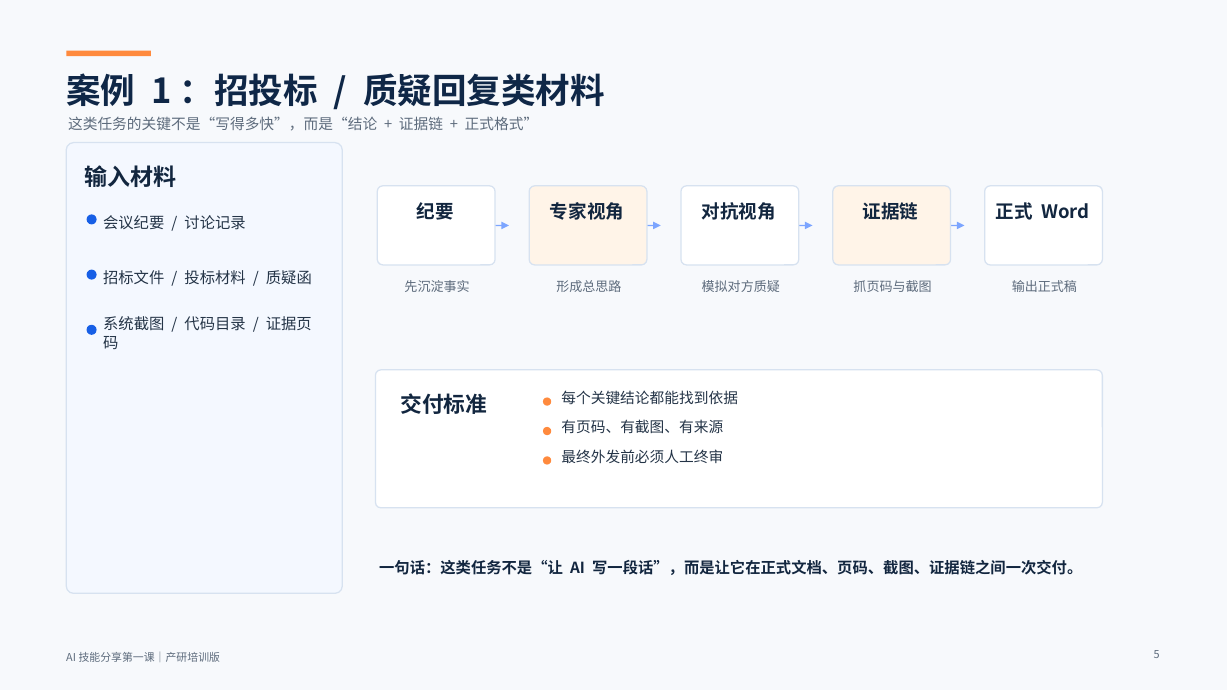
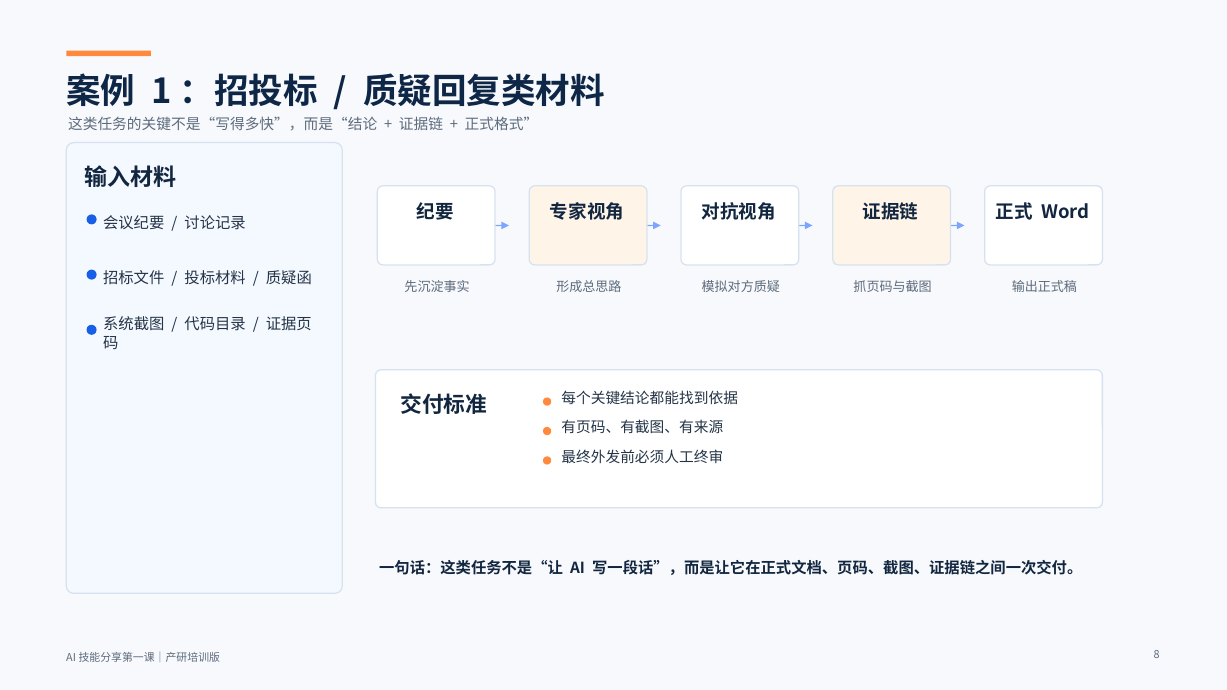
5: 5 -> 8 (1157, 655)
